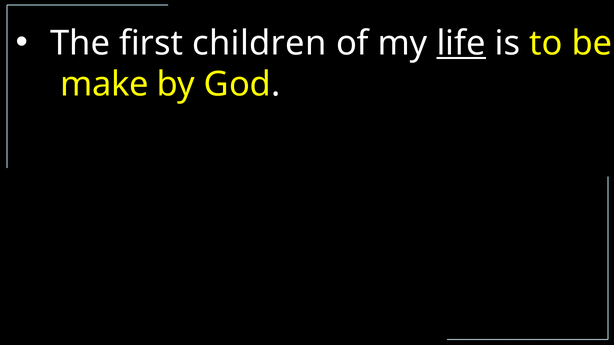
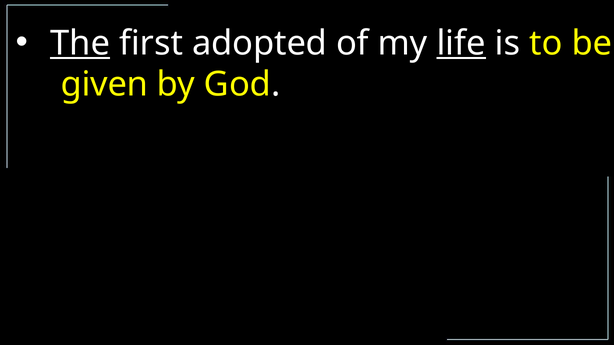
The underline: none -> present (80, 43)
children: children -> adopted (260, 43)
make: make -> given (104, 85)
